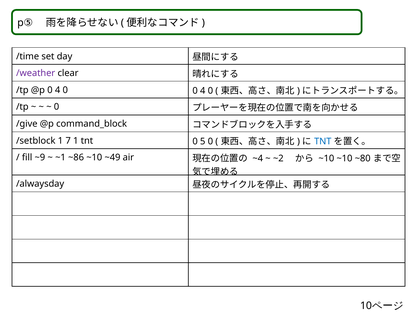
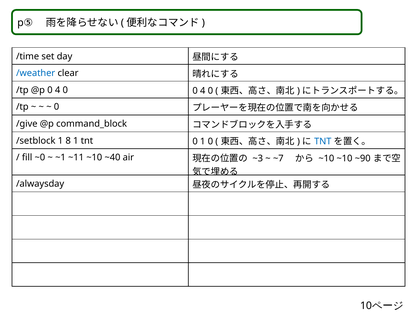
/weather colour: purple -> blue (36, 73)
7: 7 -> 8 (68, 141)
0 5: 5 -> 1 (203, 142)
~9: ~9 -> ~0 (40, 158)
~86: ~86 -> ~11 (76, 158)
~49: ~49 -> ~40 (112, 158)
~4: ~4 -> ~3 (258, 158)
~2: ~2 -> ~7 (278, 158)
~80: ~80 -> ~90 (363, 158)
